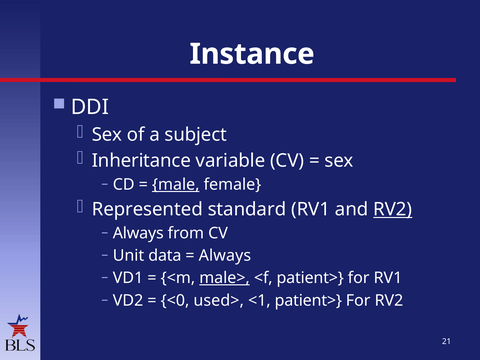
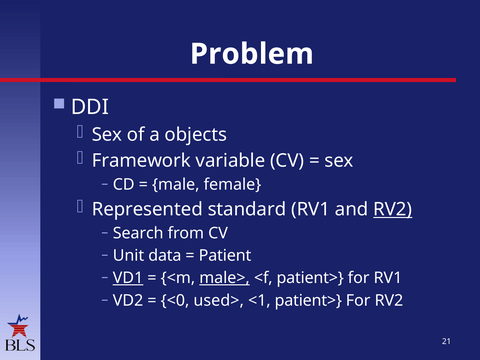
Instance: Instance -> Problem (252, 54)
subject: subject -> objects (196, 135)
Inheritance: Inheritance -> Framework (141, 161)
male underline: present -> none (176, 185)
Always: Always -> Search (138, 233)
Always: Always -> Patient (225, 256)
VD1 underline: none -> present (128, 278)
